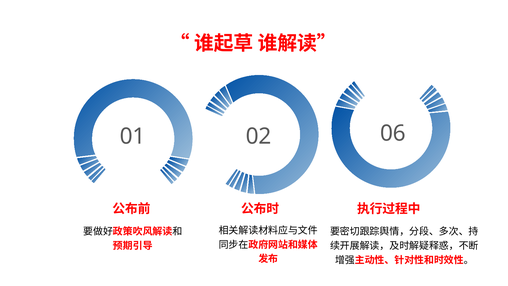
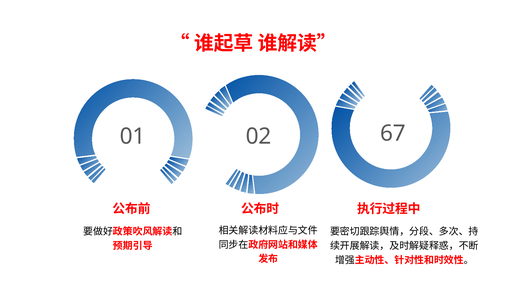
06: 06 -> 67 (393, 133)
